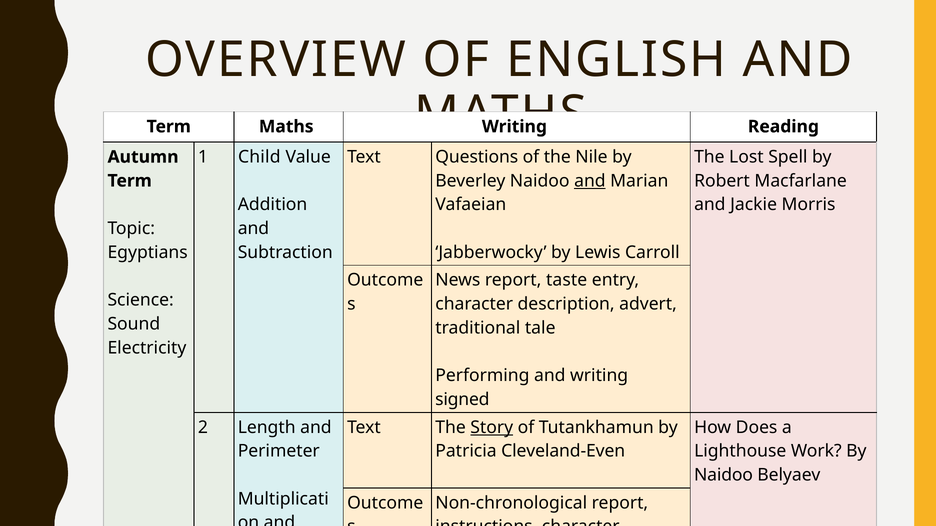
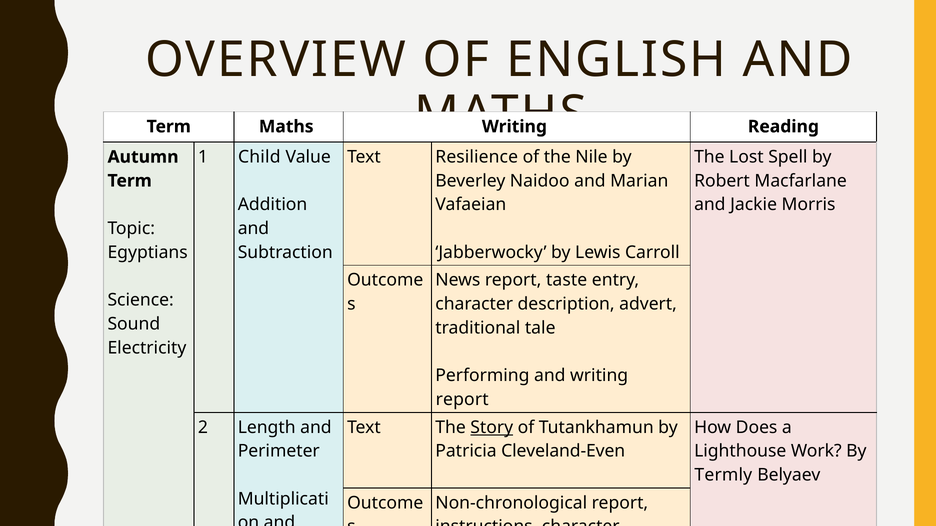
Questions: Questions -> Resilience (477, 157)
and underline: present -> none (590, 181)
signed: signed -> report (462, 400)
Naidoo: Naidoo -> Termly (723, 475)
